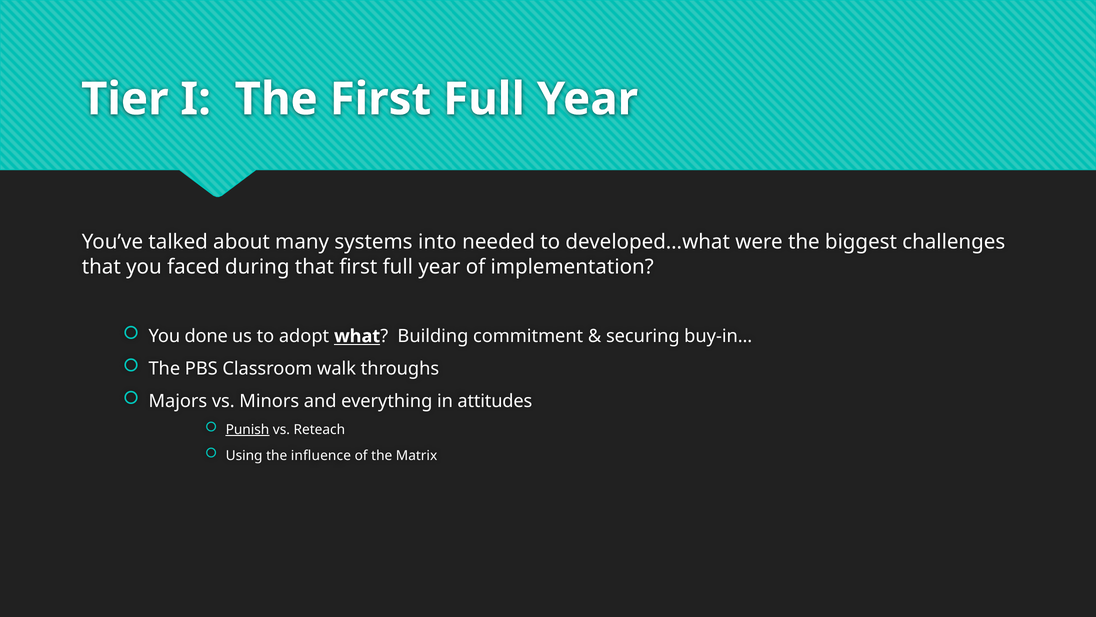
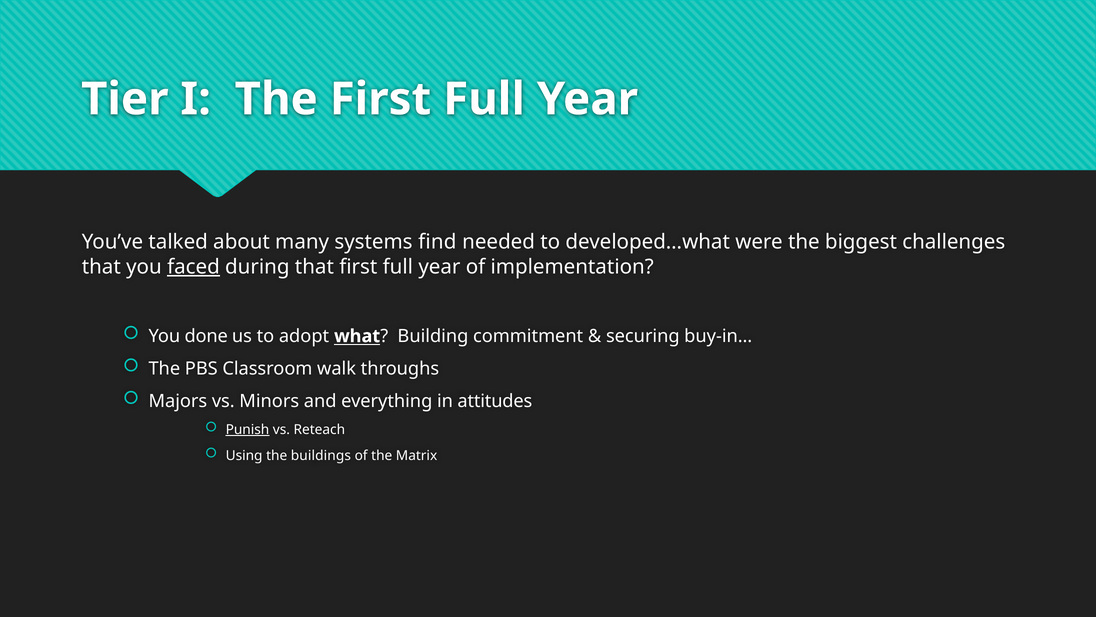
into: into -> find (437, 242)
faced underline: none -> present (193, 267)
influence: influence -> buildings (321, 455)
